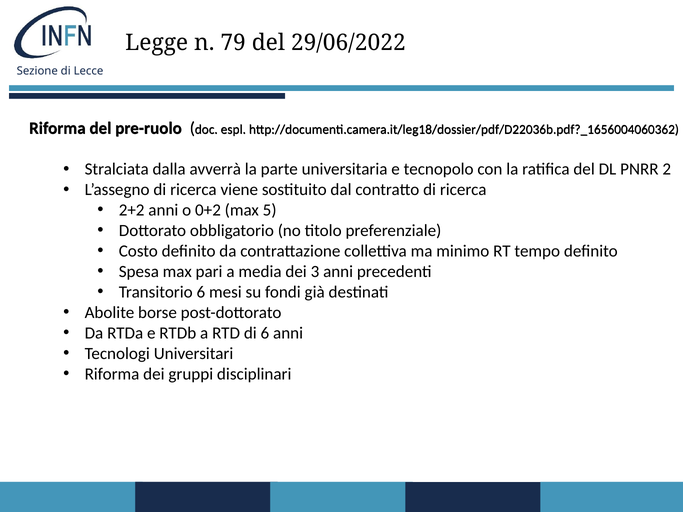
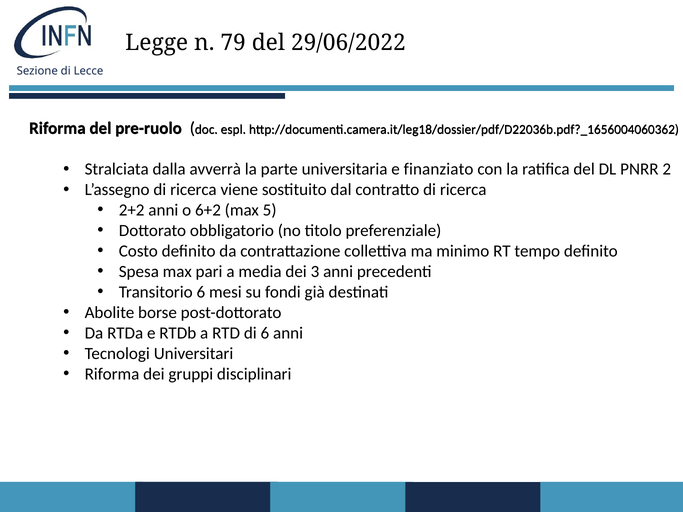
tecnopolo: tecnopolo -> finanziato (439, 169)
0+2: 0+2 -> 6+2 (208, 210)
